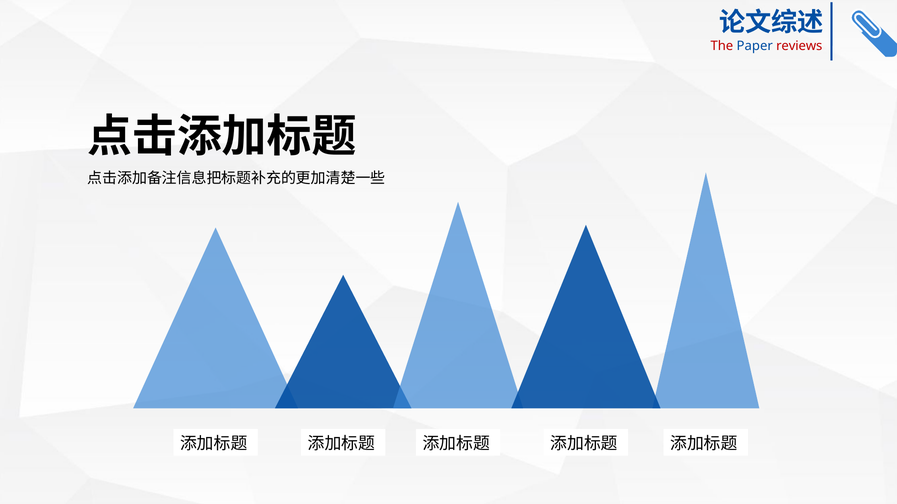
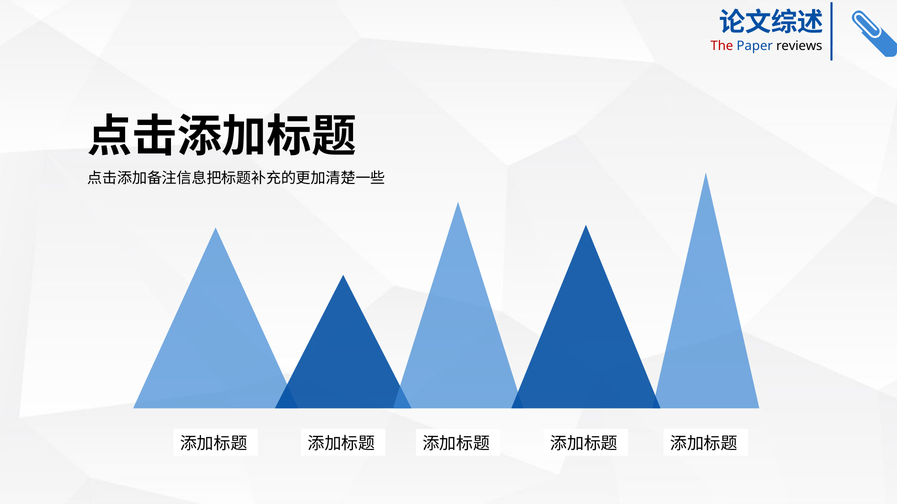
reviews colour: red -> black (799, 46)
